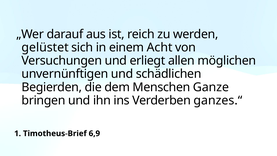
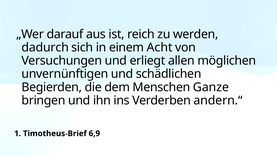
gelüstet: gelüstet -> dadurch (45, 47)
ganzes.“: ganzes.“ -> andern.“ (218, 100)
